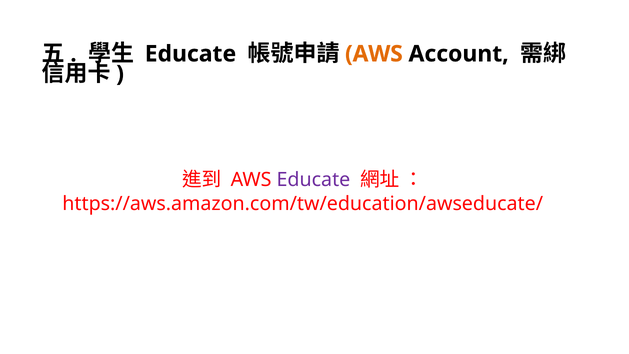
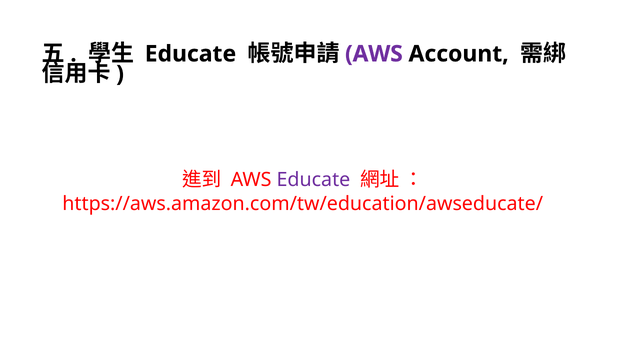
AWS colour: orange -> purple (374, 54)
